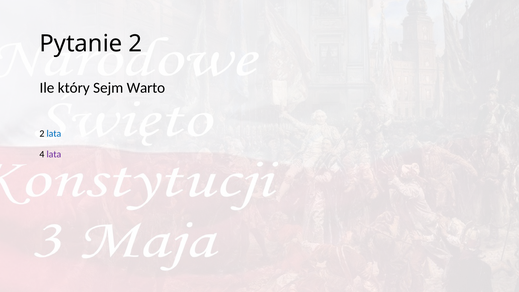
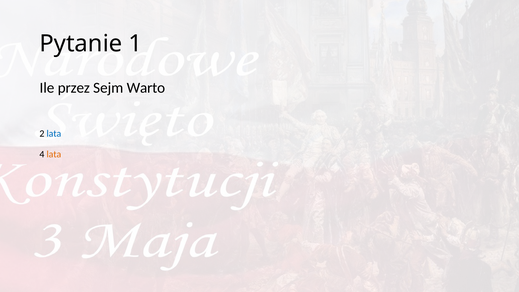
Pytanie 2: 2 -> 1 (135, 44)
który: który -> przez (74, 88)
lata colour: purple -> orange (54, 154)
